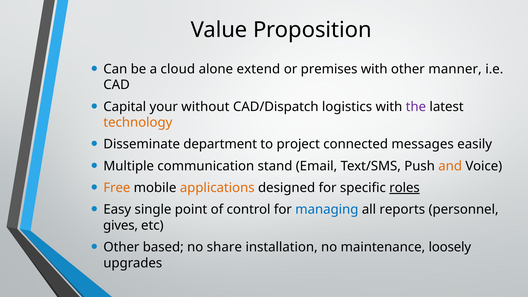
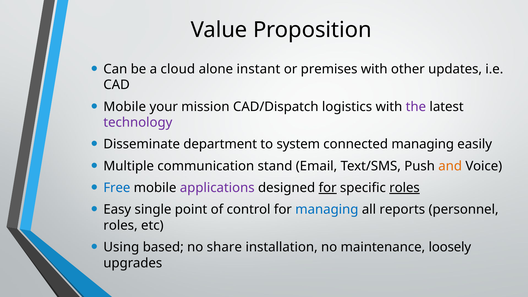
extend: extend -> instant (258, 69)
manner: manner -> updates (455, 69)
Capital: Capital -> Mobile (125, 107)
without: without -> mission (205, 107)
technology colour: orange -> purple (138, 123)
project: project -> system (298, 144)
connected messages: messages -> managing (423, 144)
Free colour: orange -> blue (117, 188)
applications colour: orange -> purple (217, 188)
for underline: none -> present (328, 188)
gives: gives -> roles (120, 225)
Other: Other -> Using (121, 247)
